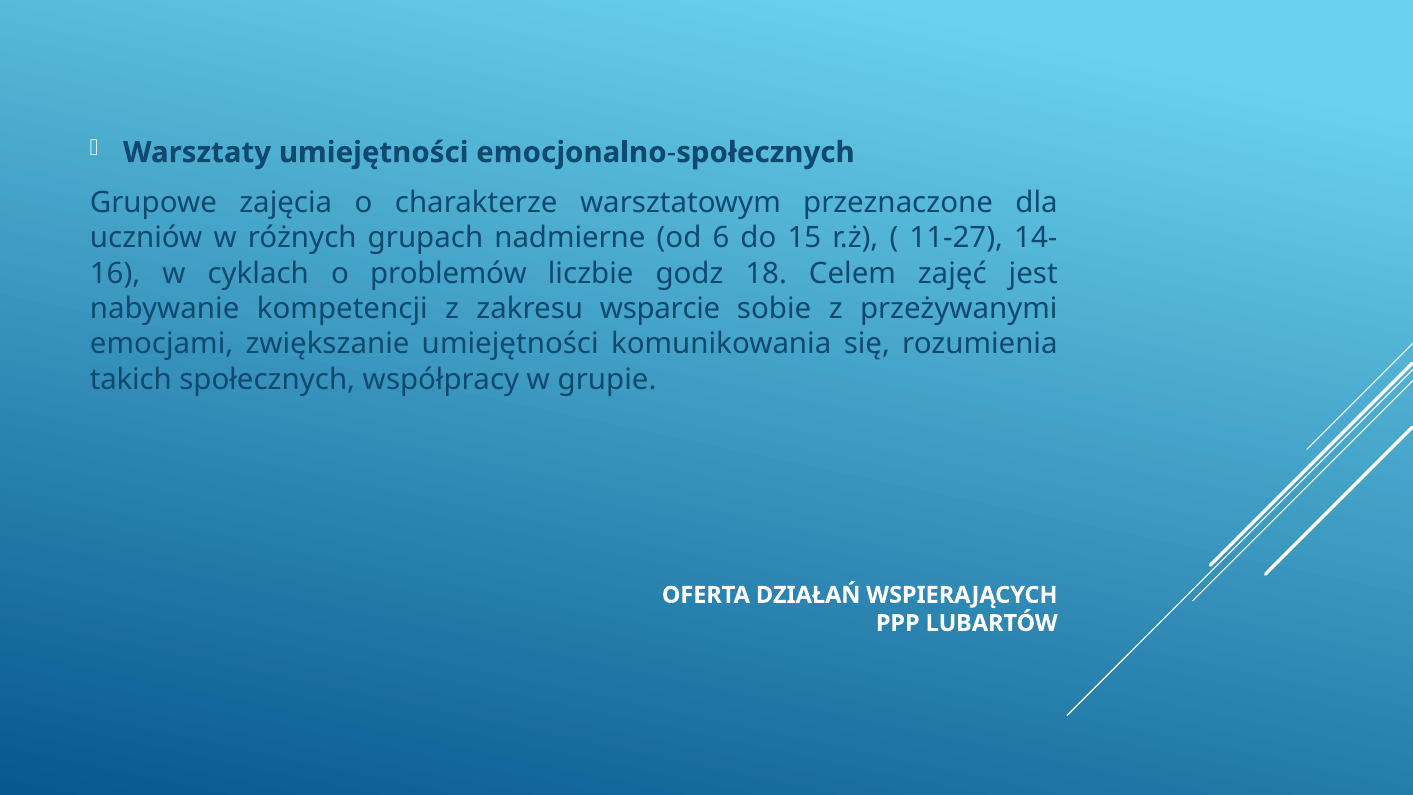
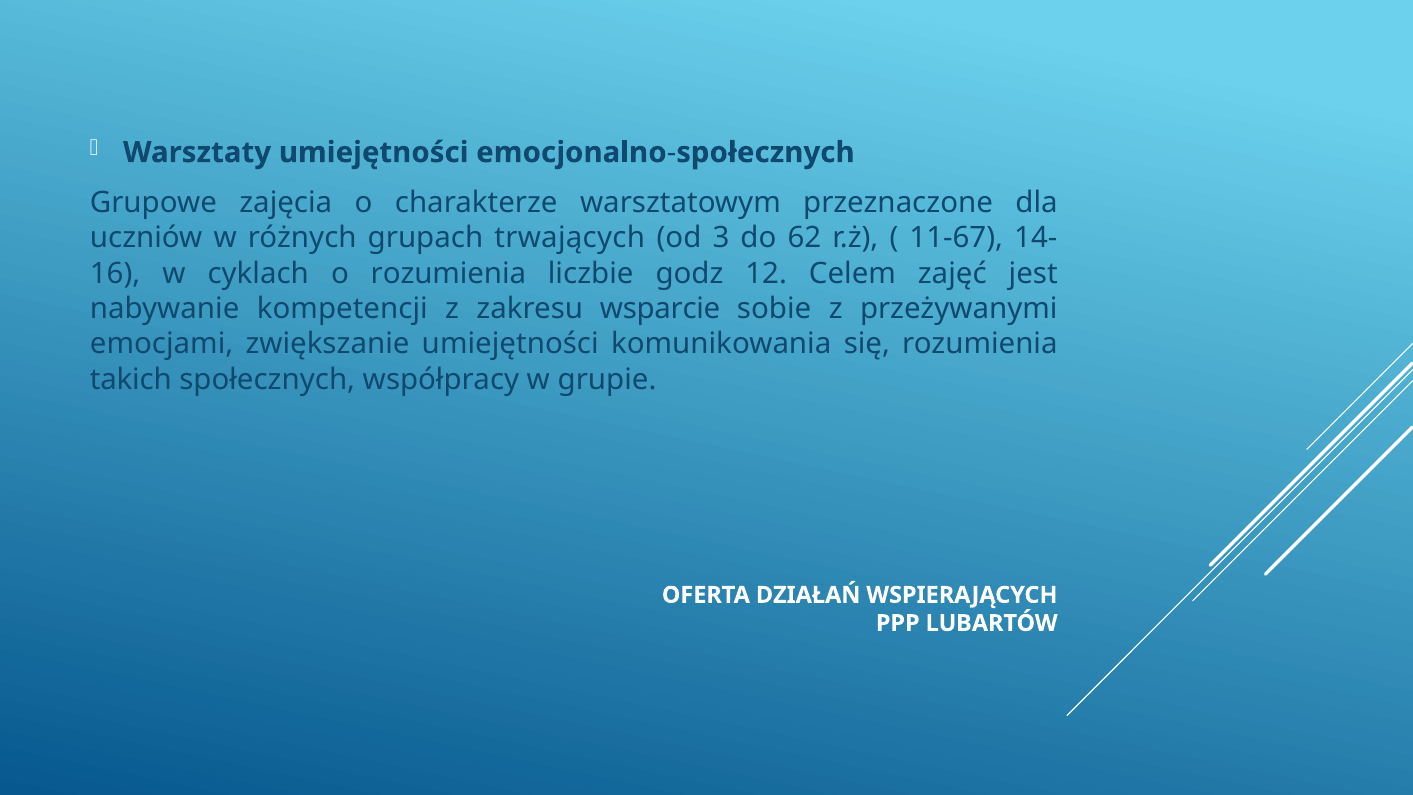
nadmierne: nadmierne -> trwających (570, 238)
6: 6 -> 3 (721, 238)
15: 15 -> 62 (804, 238)
11-27: 11-27 -> 11-67 (956, 238)
o problemów: problemów -> rozumienia (448, 273)
18: 18 -> 12 (766, 273)
